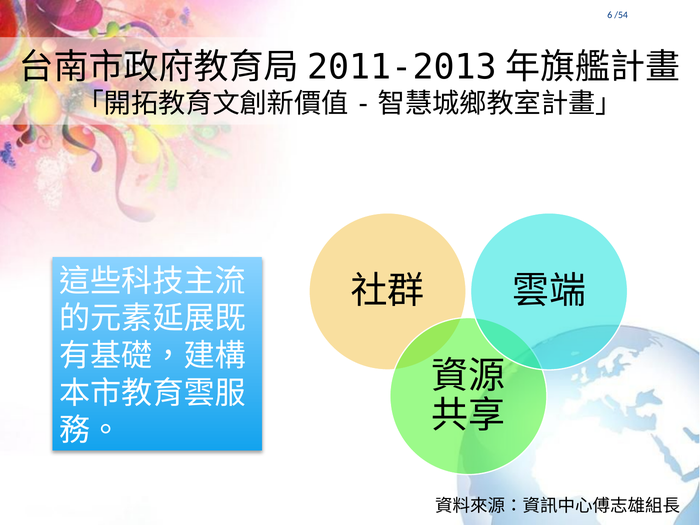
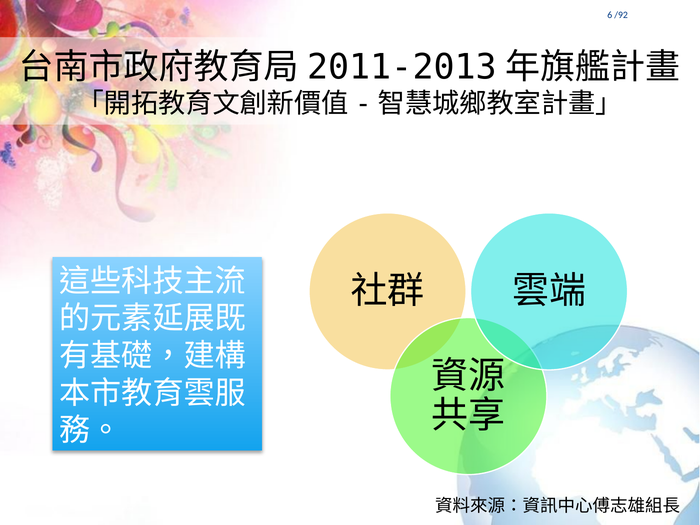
/54: /54 -> /92 (621, 15)
